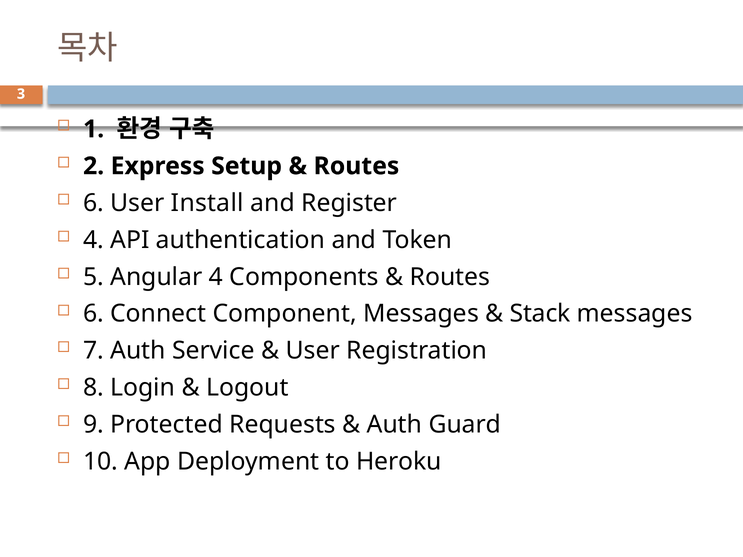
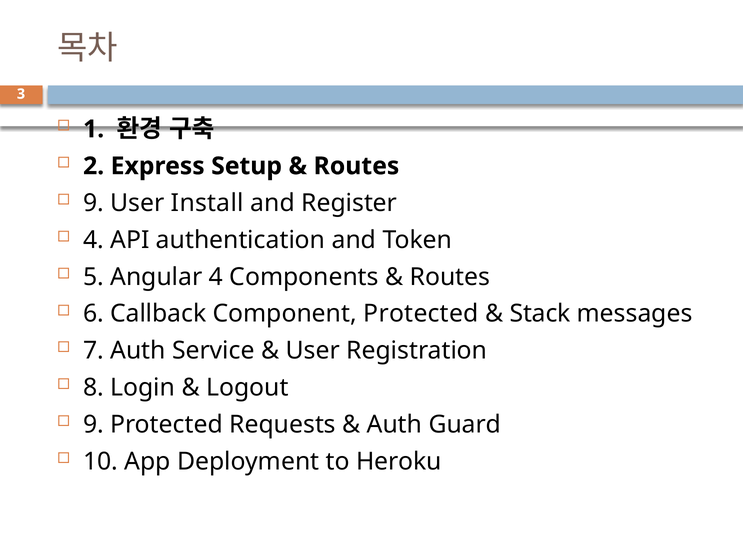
6: 6 -> 9 (93, 203)
Connect: Connect -> Callback (158, 314)
Component Messages: Messages -> Protected (421, 314)
